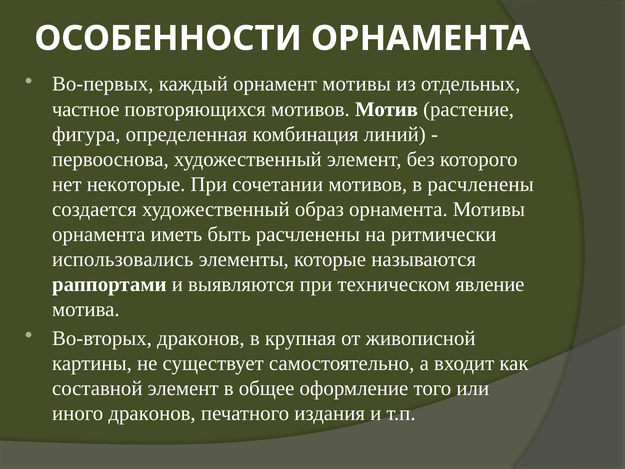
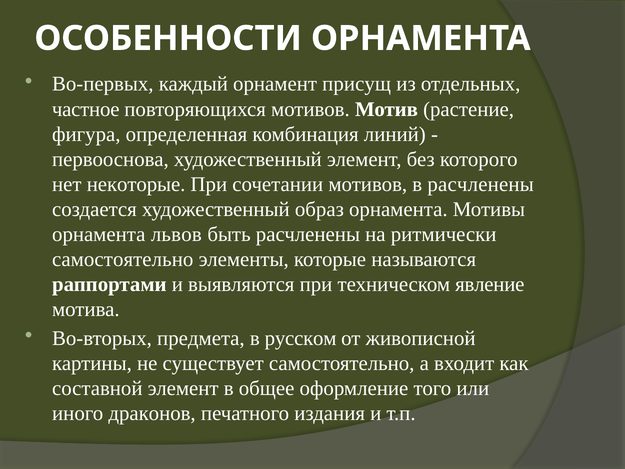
орнамент мотивы: мотивы -> присущ (357, 84)
иметь: иметь -> львов (176, 234)
использовались: использовались -> самостоятельно (123, 259)
Во-вторых драконов: драконов -> предмета (201, 338)
крупная: крупная -> русском (301, 338)
